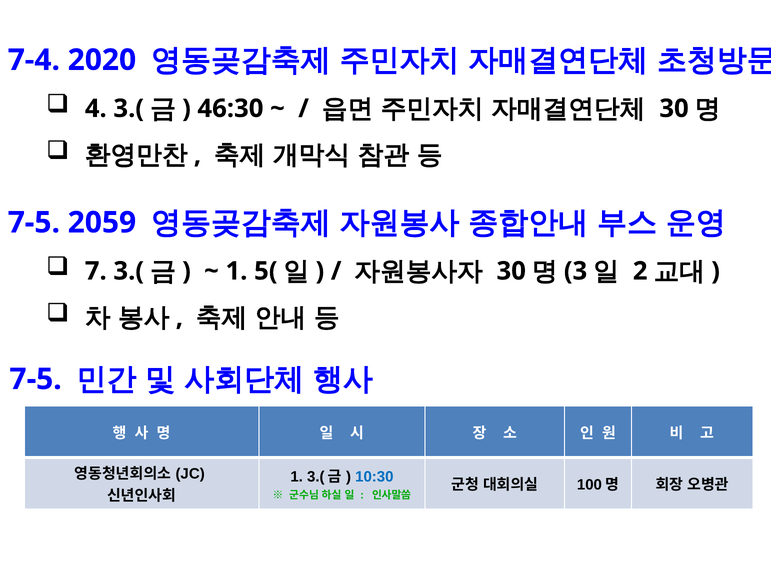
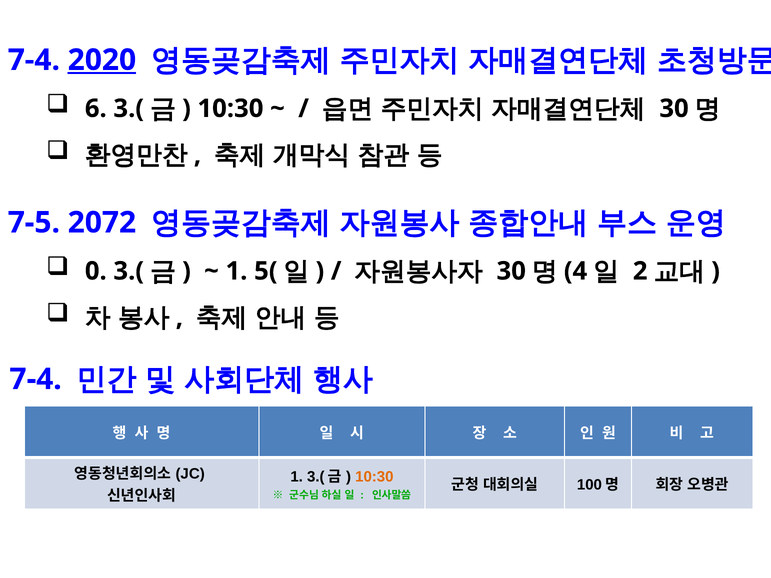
2020 underline: none -> present (102, 60)
4: 4 -> 6 (96, 109)
46:30: 46:30 -> 10:30 (230, 109)
2059: 2059 -> 2072 (102, 223)
7: 7 -> 0 (96, 271)
3: 3 -> 4 (576, 271)
7-5: 7-5 -> 7-4 (36, 379)
10:30 colour: blue -> orange (374, 477)
